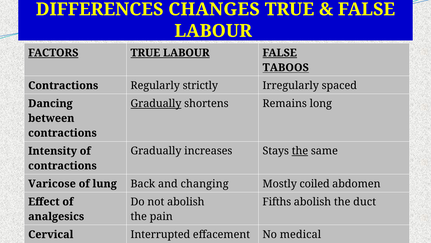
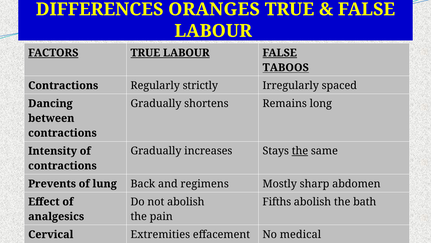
DIFFERENCES CHANGES: CHANGES -> ORANGES (214, 9)
Gradually underline: present -> none (156, 103)
Varicose: Varicose -> Prevents (52, 183)
changing: changing -> regimens (205, 183)
coiled: coiled -> sharp (315, 183)
duct: duct -> bath (365, 201)
Interrupted: Interrupted -> Extremities (160, 234)
